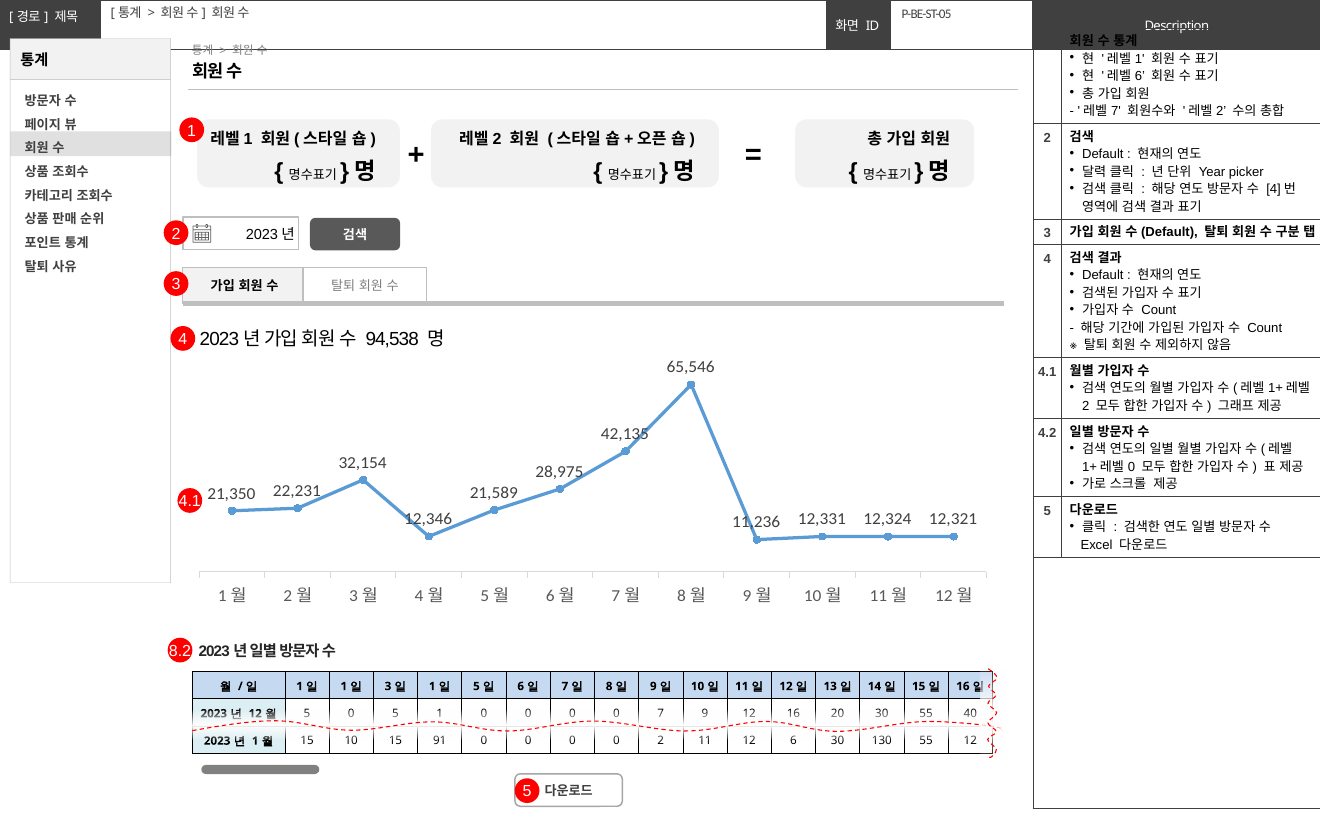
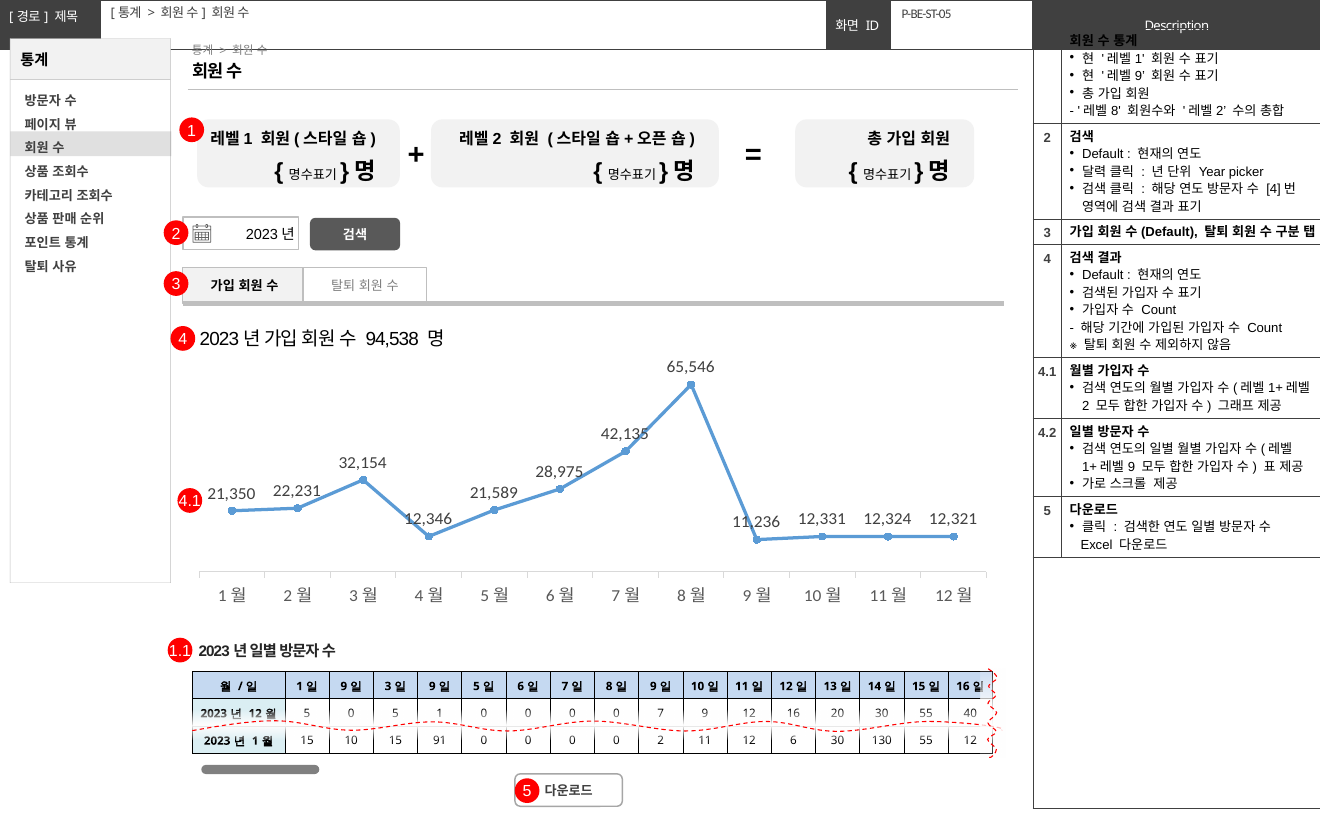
6: 6 -> 9 (1140, 76)
7: 7 -> 8 (1116, 111)
0: 0 -> 9 (1131, 467)
8.2: 8.2 -> 1.1 (180, 651)
1: 1 -> 9 (344, 686)
1: 1 -> 9 (432, 686)
